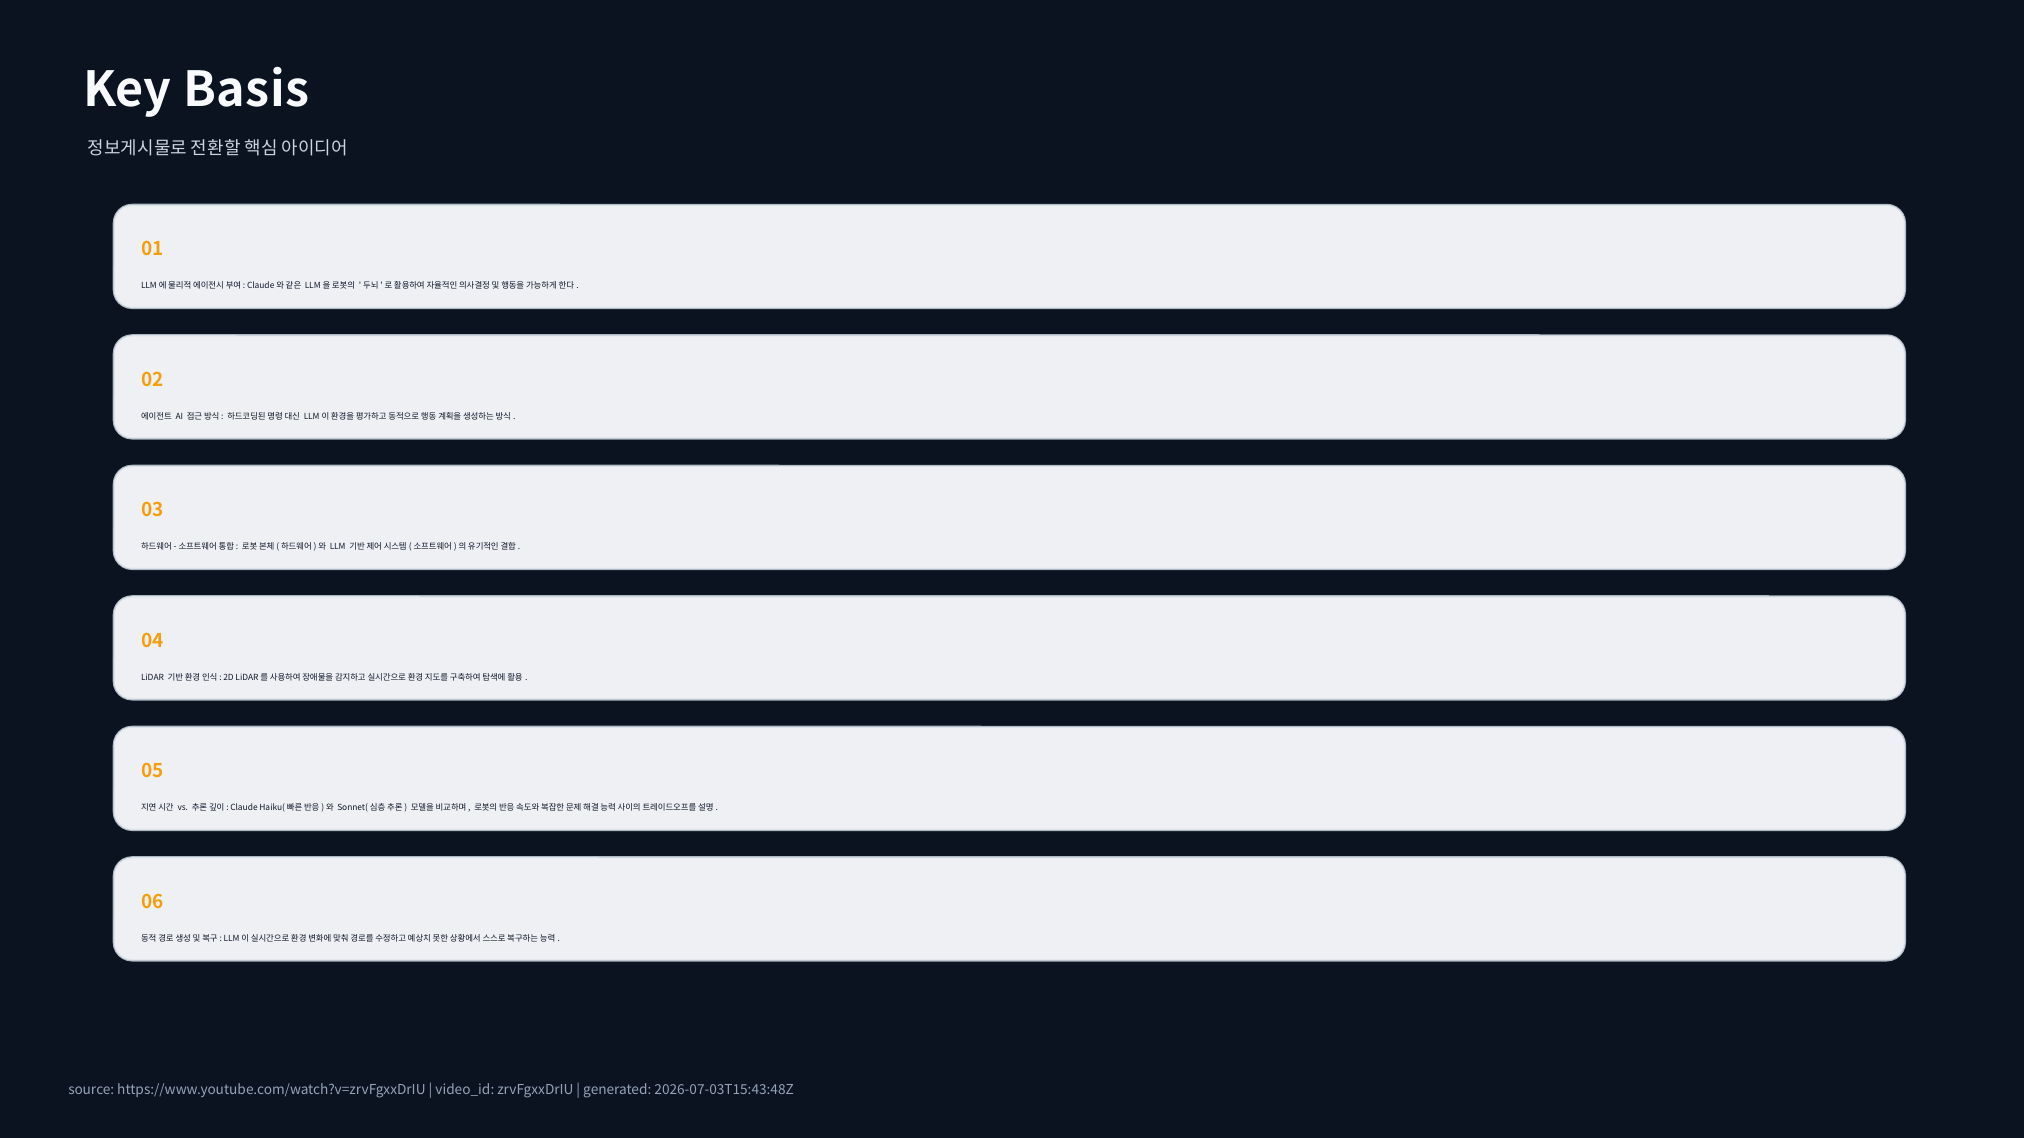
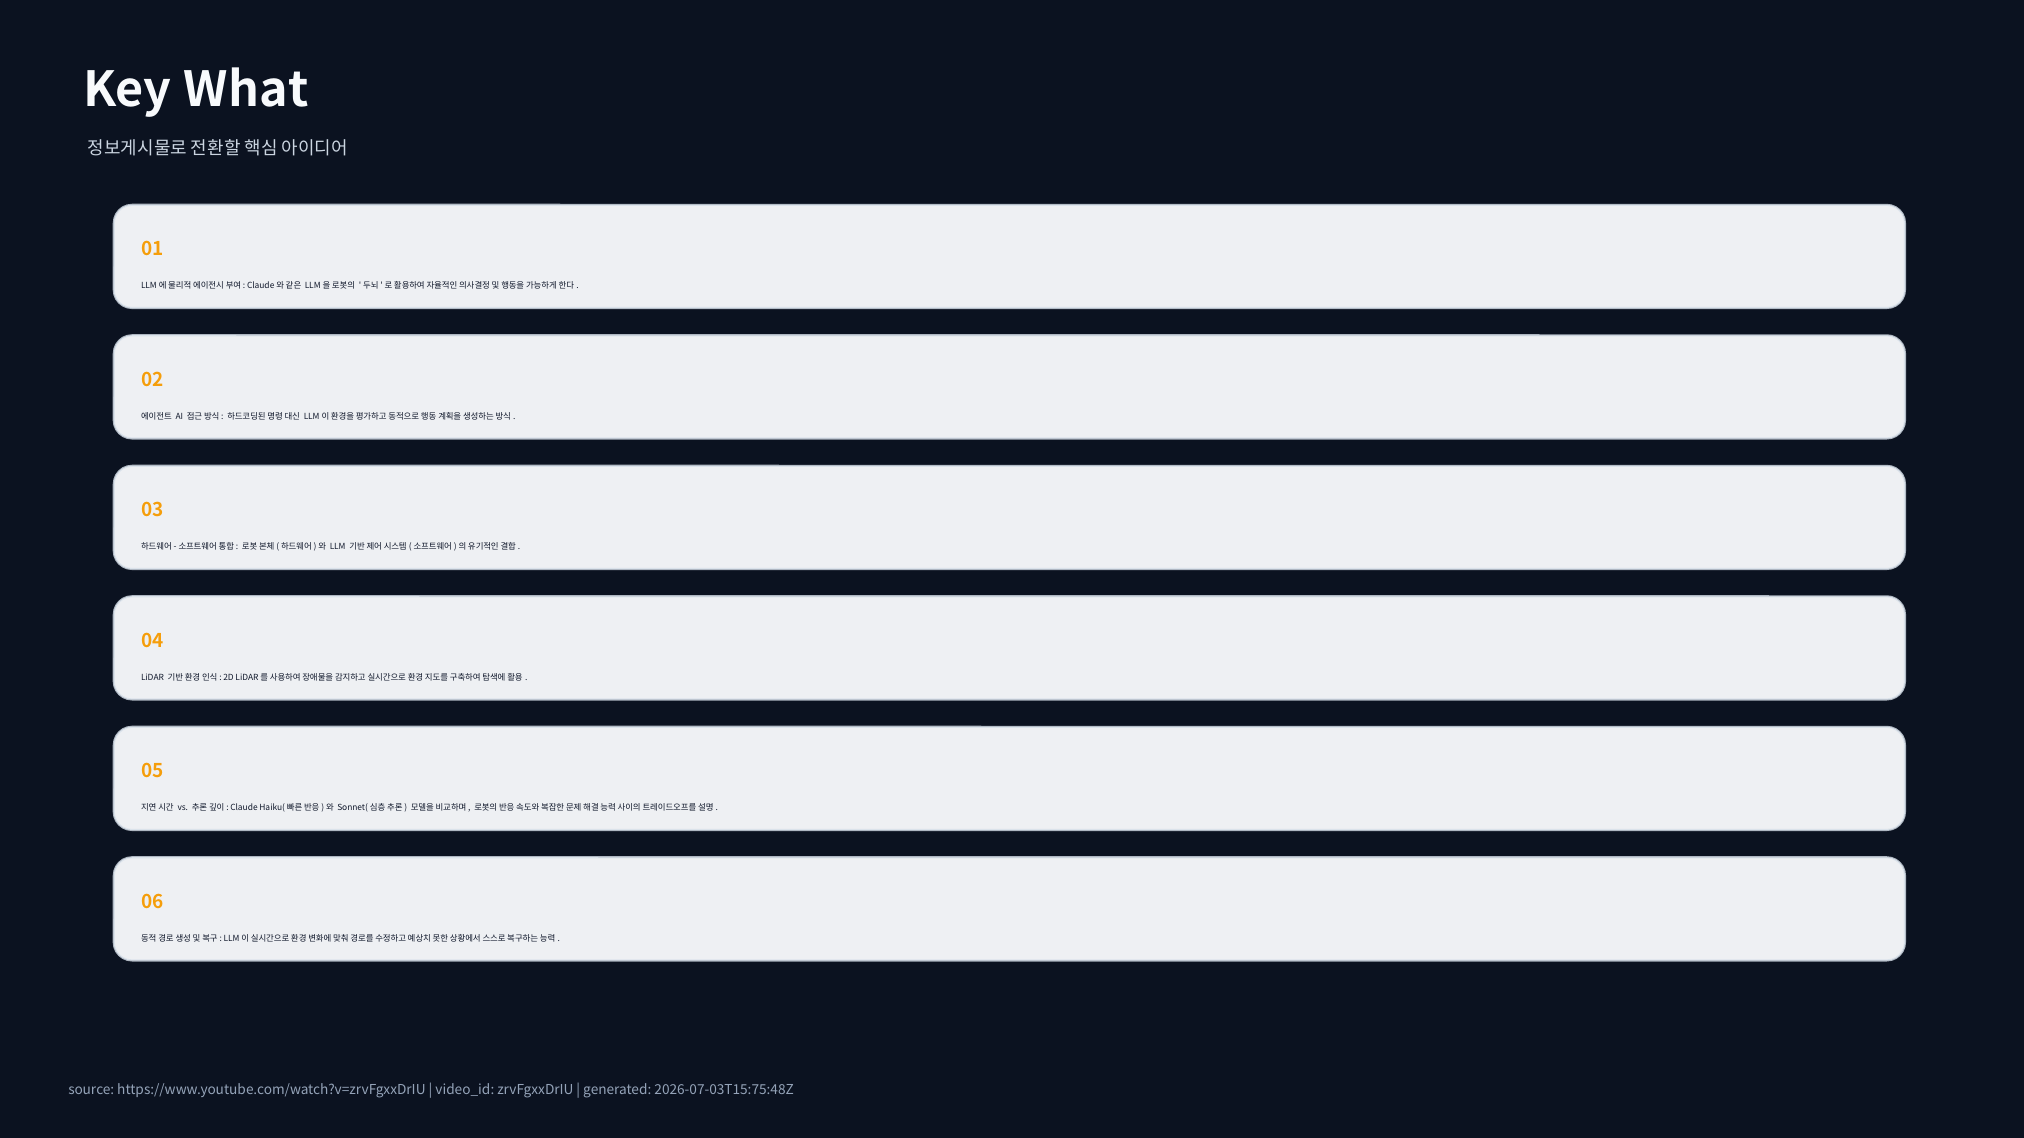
Basis: Basis -> What (246, 91)
2026-07-03T15:43:48Z: 2026-07-03T15:43:48Z -> 2026-07-03T15:75:48Z (724, 1090)
